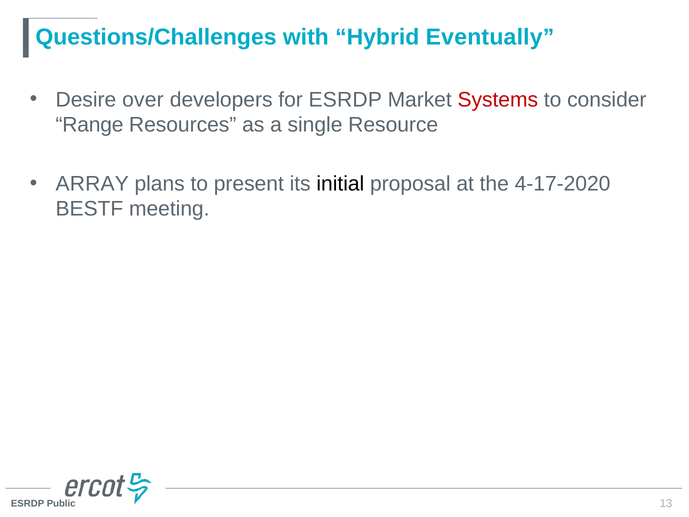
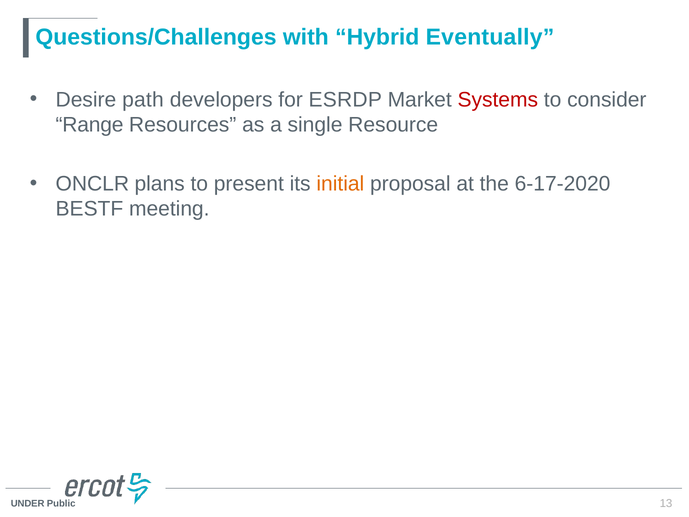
over: over -> path (143, 100)
ARRAY: ARRAY -> ONCLR (92, 184)
initial colour: black -> orange (340, 184)
4-17-2020: 4-17-2020 -> 6-17-2020 (563, 184)
ESRDP: ESRDP -> UNDER (28, 504)
